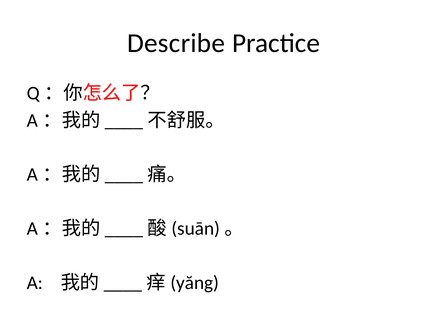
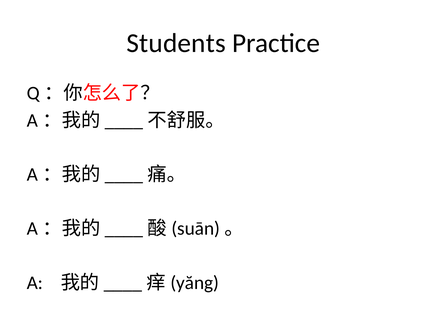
Describe: Describe -> Students (176, 43)
